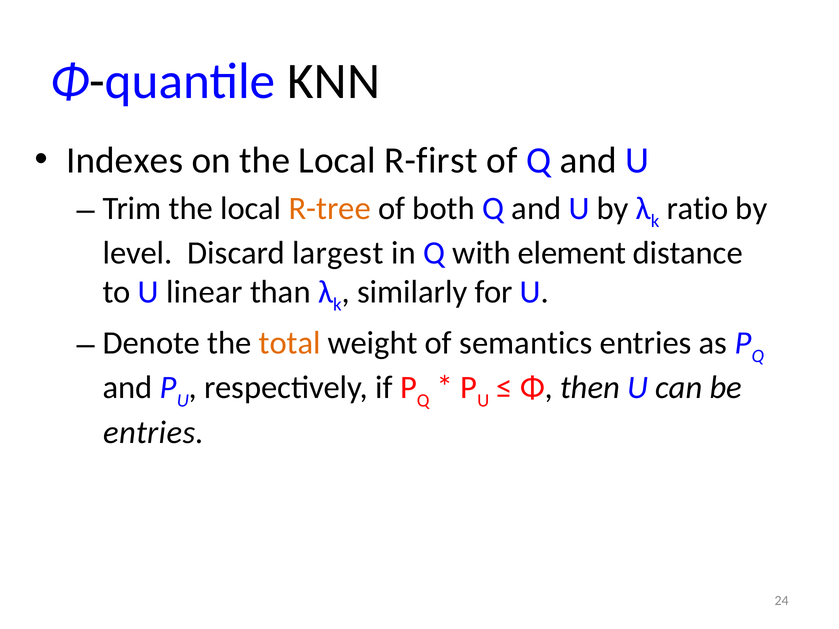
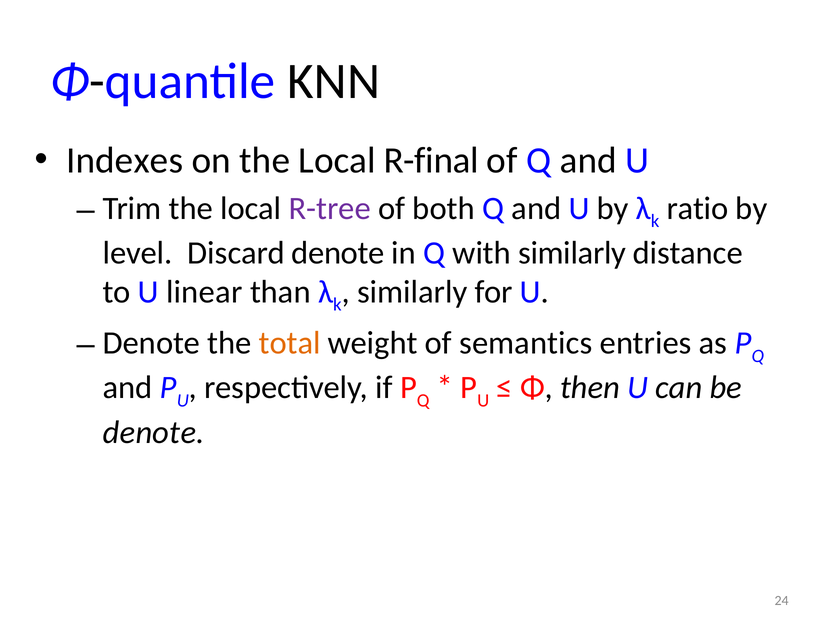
R-first: R-first -> R-final (431, 160)
R-tree colour: orange -> purple (330, 208)
Discard largest: largest -> denote (338, 253)
with element: element -> similarly (572, 253)
entries: entries -> denote (154, 432)
